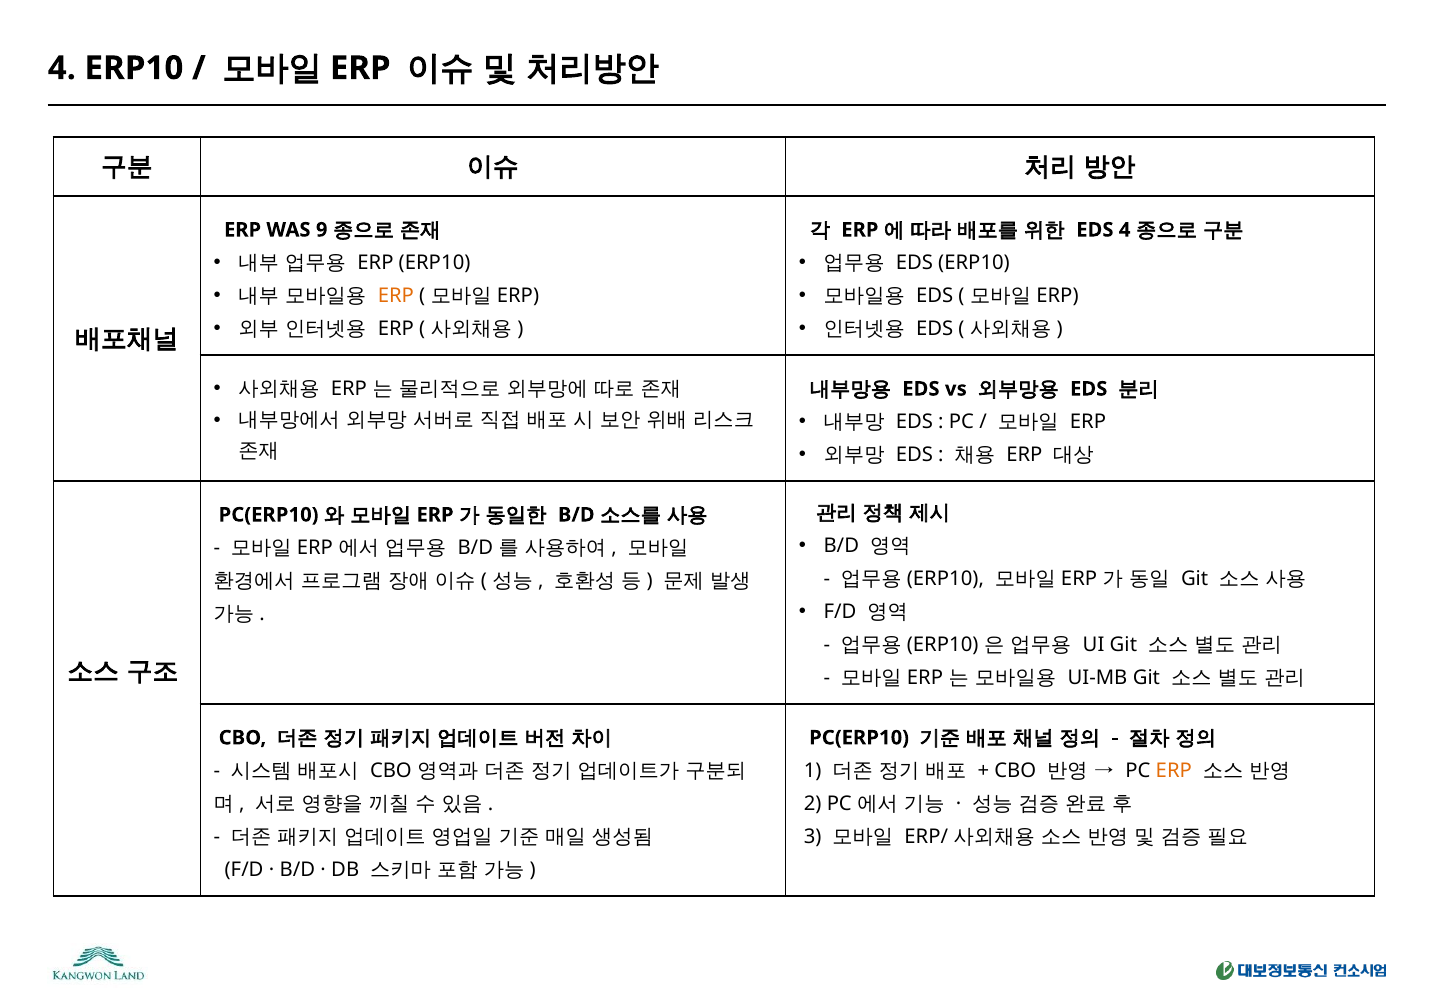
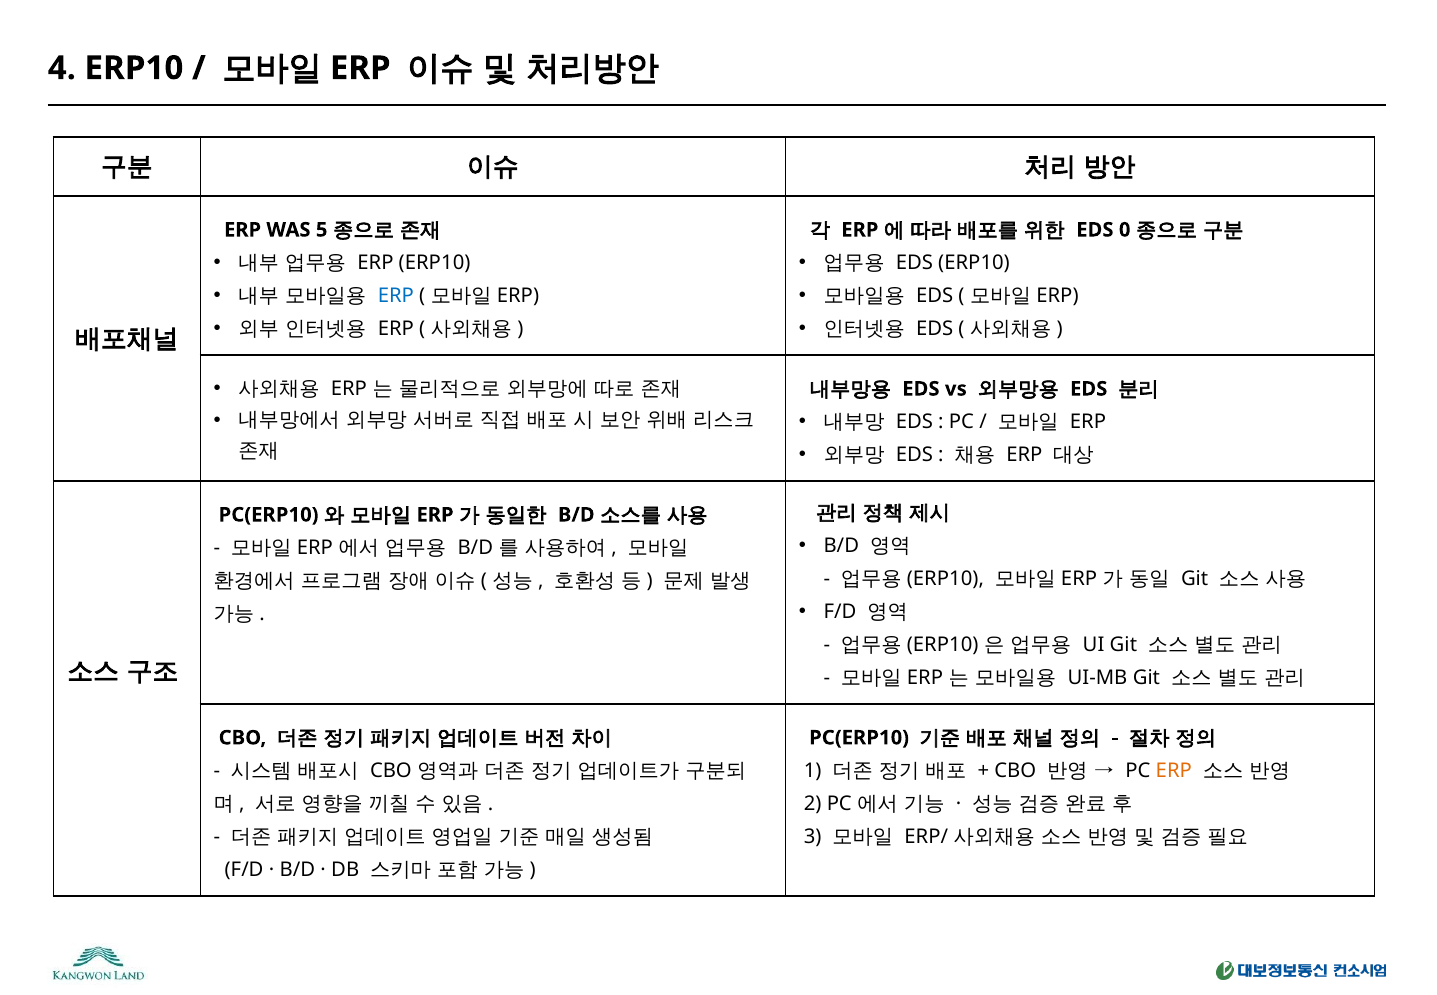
EDS 4: 4 -> 0 (1125, 230)
9: 9 -> 5 (322, 230)
ERP colour: orange -> blue (396, 296)
